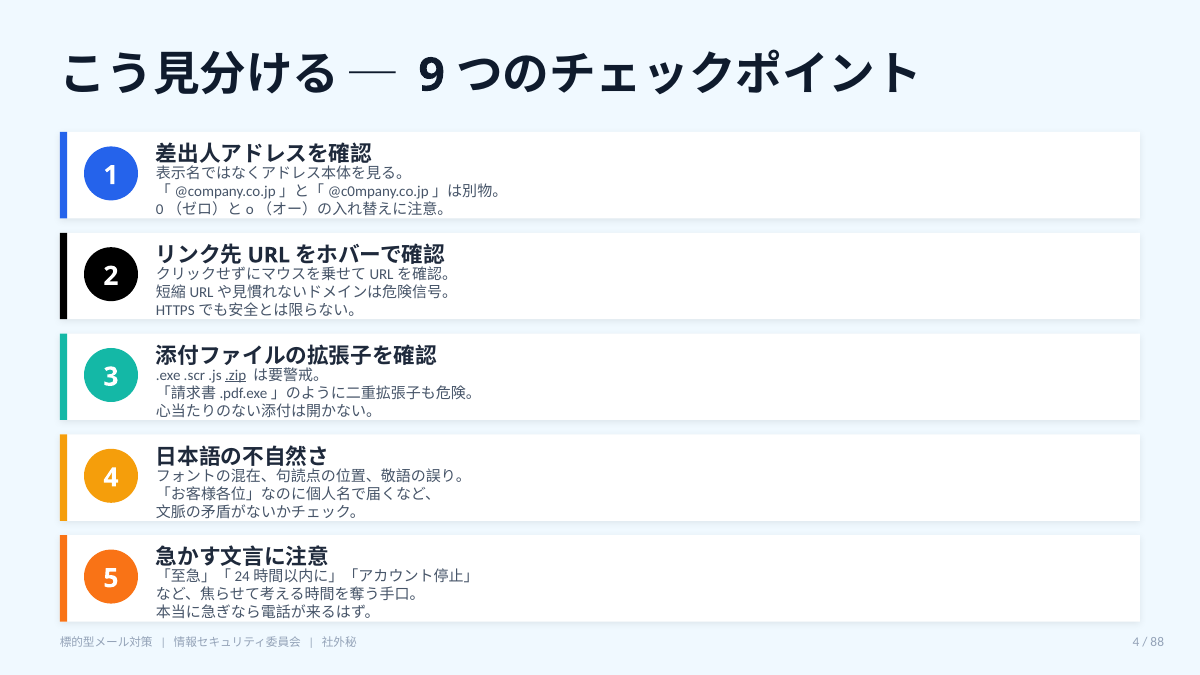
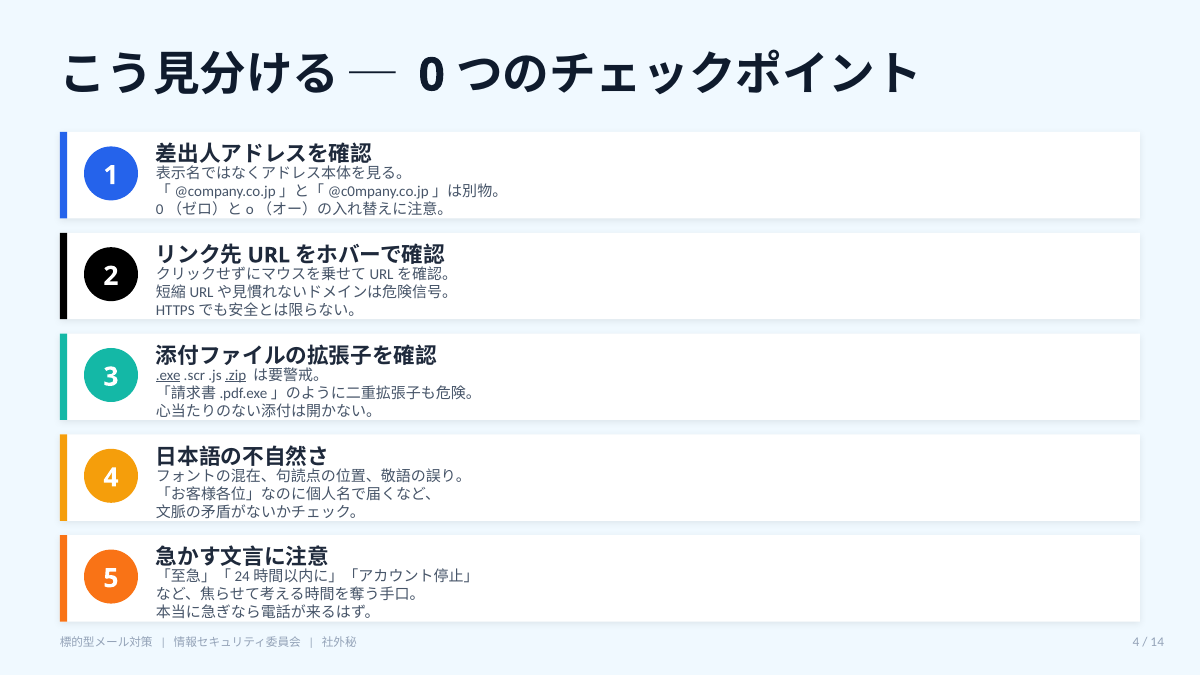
9: 9 -> 0 (432, 75)
.exe underline: none -> present (168, 375)
88: 88 -> 14 (1157, 642)
